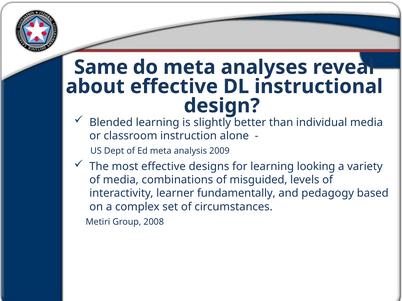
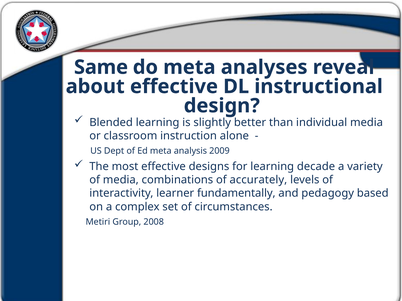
looking: looking -> decade (316, 167)
misguided: misguided -> accurately (258, 180)
